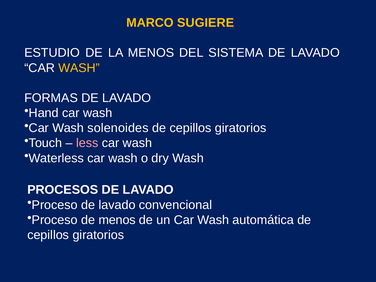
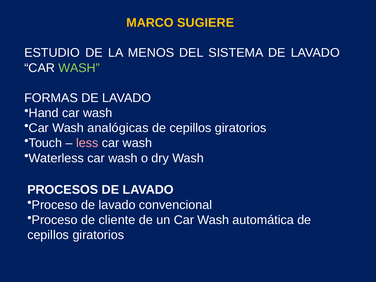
WASH colour: yellow -> light green (79, 68)
solenoides: solenoides -> analógicas (118, 128)
de menos: menos -> cliente (117, 220)
